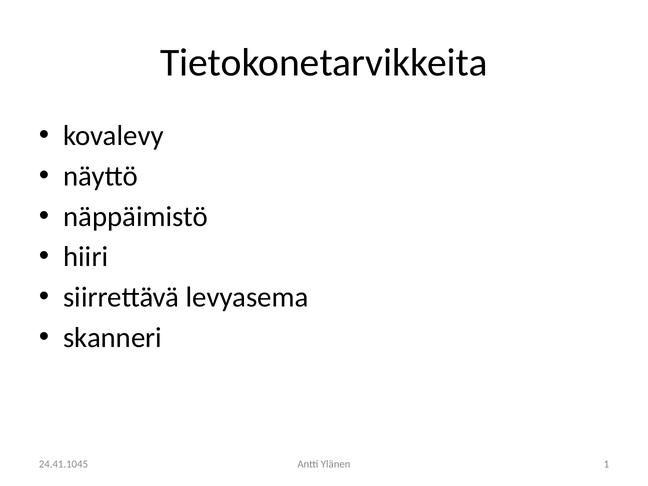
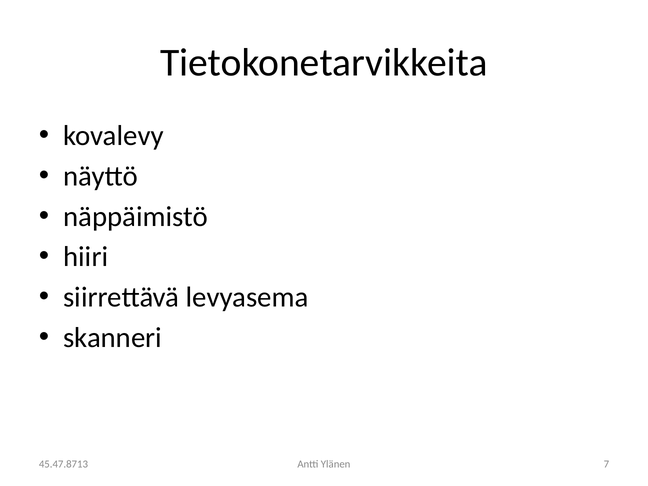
1: 1 -> 7 (606, 464)
24.41.1045: 24.41.1045 -> 45.47.8713 (63, 464)
